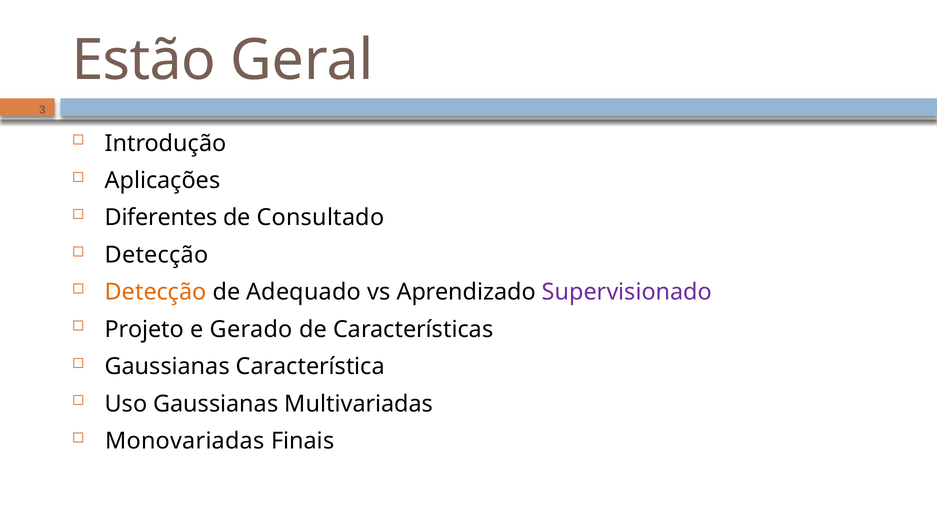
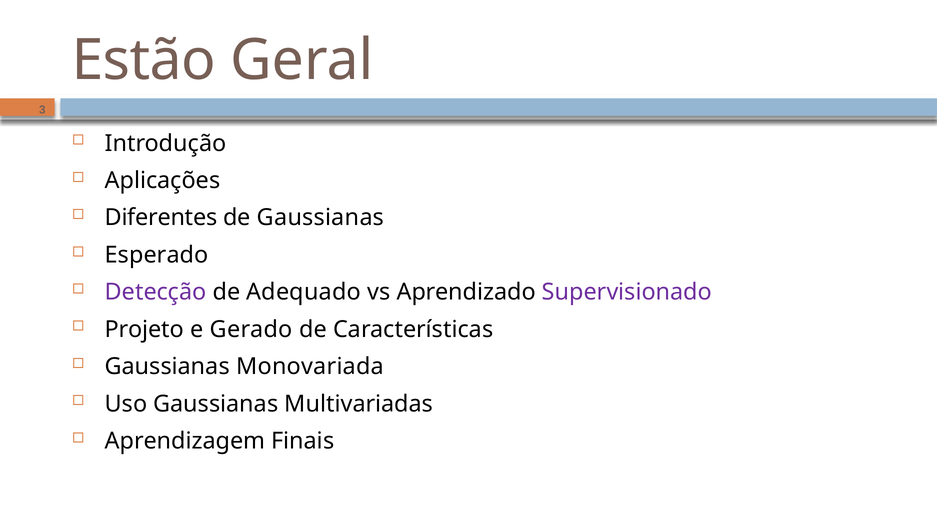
de Consultado: Consultado -> Gaussianas (321, 218)
Detecção: Detecção -> Esperado (157, 255)
Detecção colour: orange -> purple (156, 292)
Característica: Característica -> Monovariada (310, 367)
Monovariadas: Monovariadas -> Aprendizagem (185, 441)
